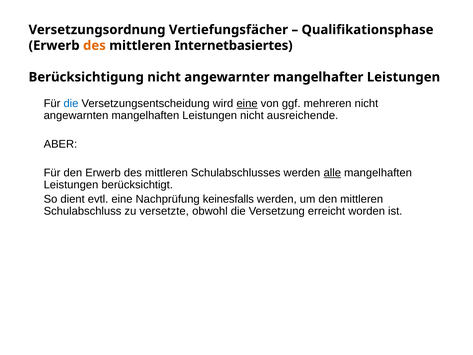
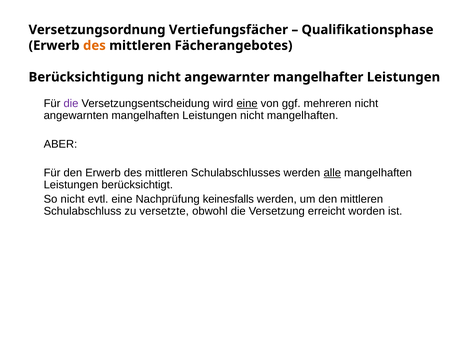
Internetbasiertes: Internetbasiertes -> Fächerangebotes (234, 46)
die colour: blue -> purple (71, 103)
nicht ausreichende: ausreichende -> mangelhaften (303, 115)
So dient: dient -> nicht (73, 199)
